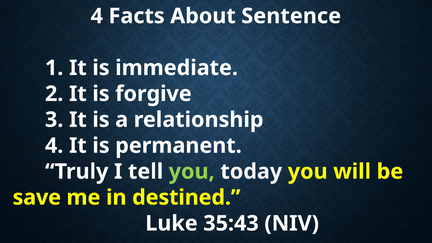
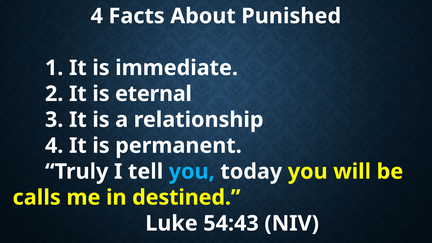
Sentence: Sentence -> Punished (291, 16)
forgive: forgive -> eternal (154, 94)
you colour: light green -> light blue (192, 172)
save: save -> calls (37, 197)
35:43: 35:43 -> 54:43 (231, 223)
